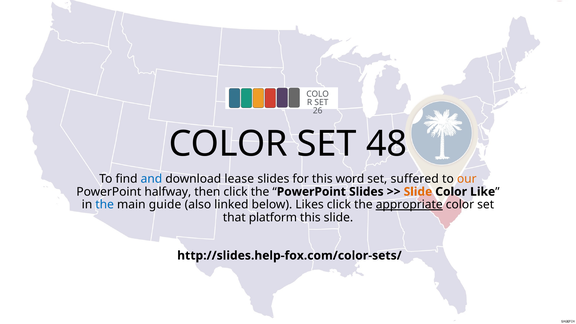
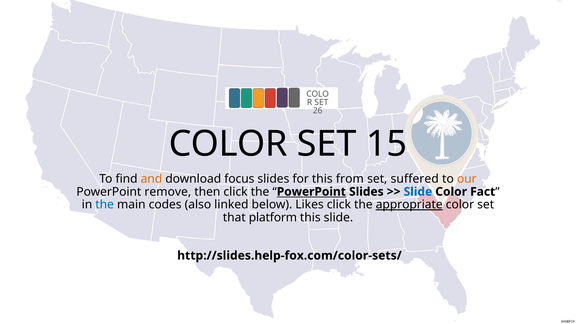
48: 48 -> 15 (387, 144)
and colour: blue -> orange (151, 179)
lease: lease -> focus (239, 179)
word: word -> from (350, 179)
halfway: halfway -> remove (168, 192)
PowerPoint underline: none -> present (311, 192)
Slide colour: orange -> blue (418, 192)
Like: Like -> Fact (483, 192)
guide: guide -> codes (165, 205)
